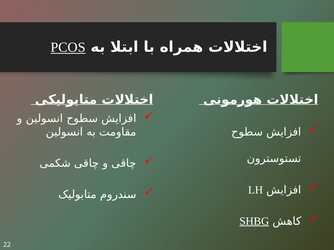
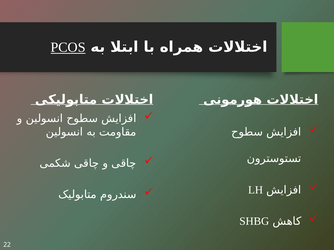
SHBG underline: present -> none (254, 222)
